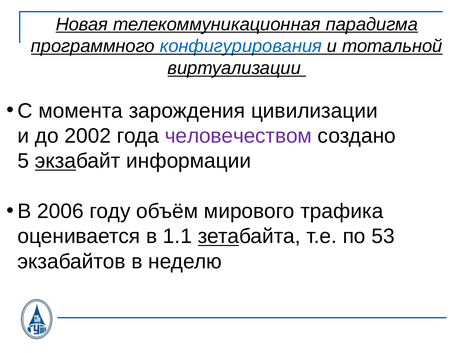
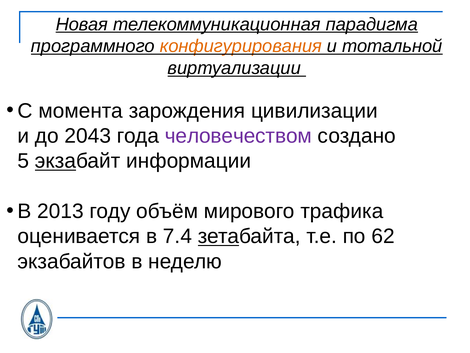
конфигурирования colour: blue -> orange (241, 46)
2002: 2002 -> 2043 (88, 136)
2006: 2006 -> 2013 (60, 211)
1.1: 1.1 -> 7.4 (177, 236)
53: 53 -> 62 (383, 236)
